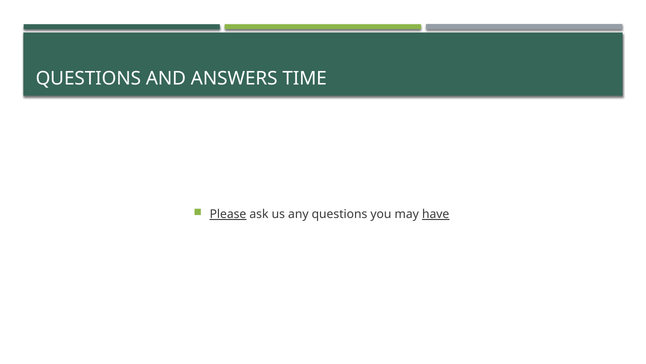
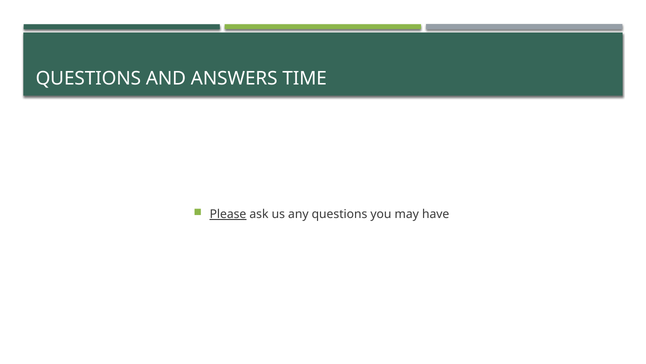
have underline: present -> none (436, 214)
